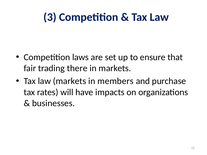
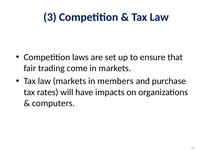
there: there -> come (77, 68)
businesses: businesses -> computers (53, 103)
